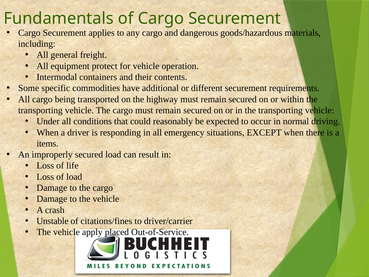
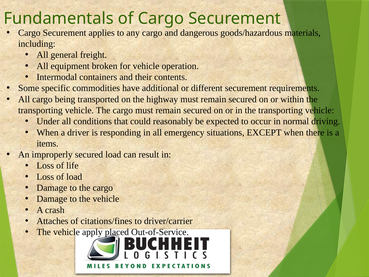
protect: protect -> broken (105, 66)
Unstable: Unstable -> Attaches (52, 221)
